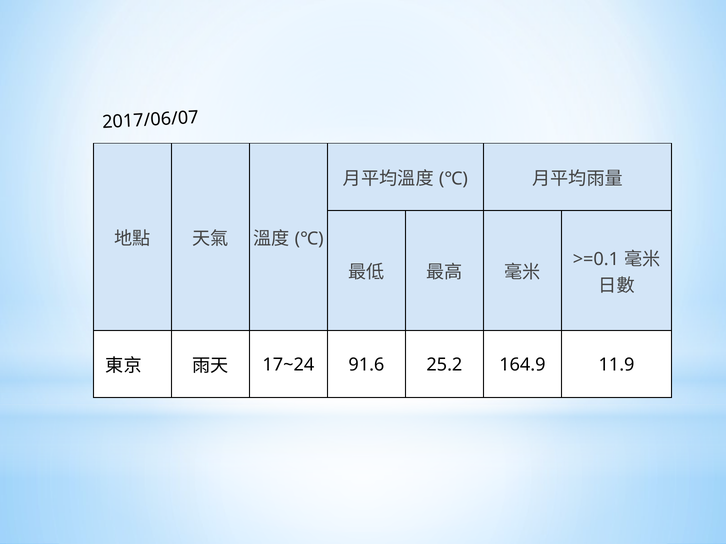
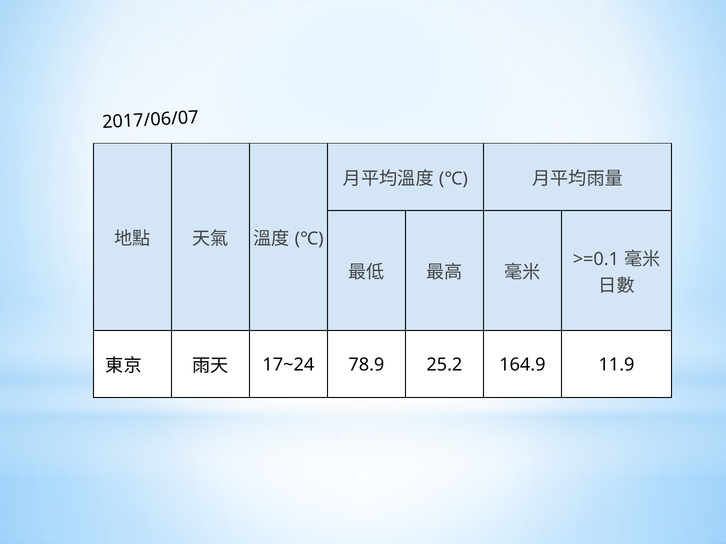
91.6: 91.6 -> 78.9 (366, 365)
